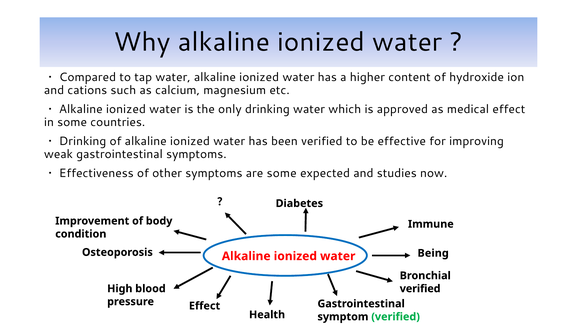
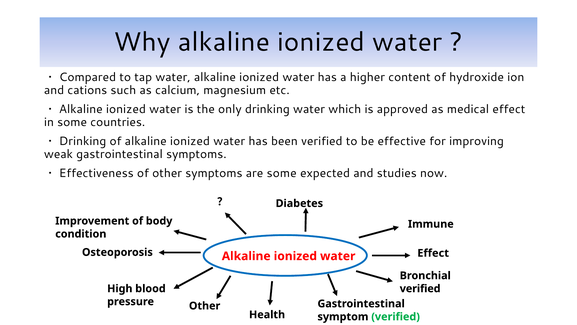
Being: Being -> Effect (433, 253)
Effect: Effect -> Other (205, 305)
